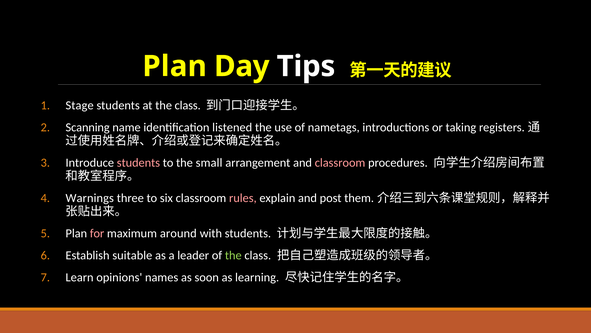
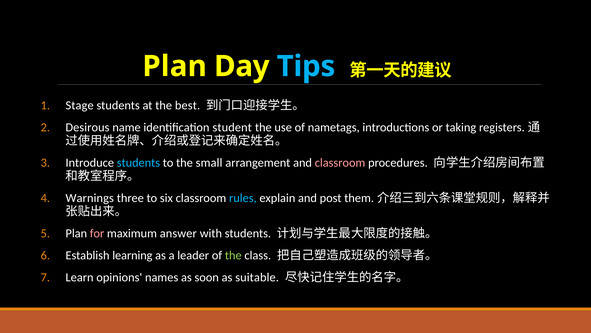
Tips colour: white -> light blue (306, 66)
at the class: class -> best (188, 105)
Scanning: Scanning -> Desirous (88, 127)
listened: listened -> student (232, 127)
students colour: pink -> light blue (138, 163)
rules colour: pink -> light blue (243, 198)
around: around -> answer (178, 233)
suitable: suitable -> learning (132, 255)
learning: learning -> suitable (257, 277)
